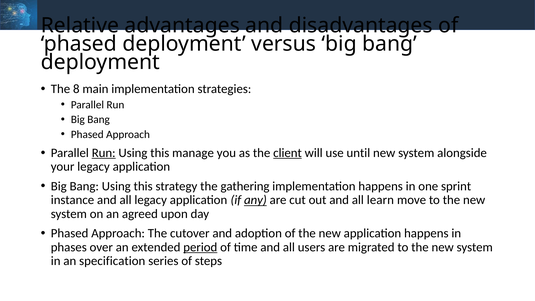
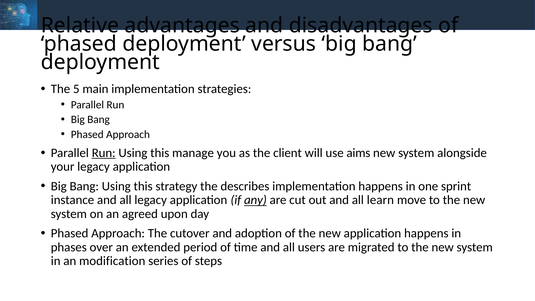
8: 8 -> 5 (76, 89)
client underline: present -> none (288, 153)
until: until -> aims (358, 153)
gathering: gathering -> describes (245, 186)
period underline: present -> none (200, 247)
specification: specification -> modification (112, 261)
